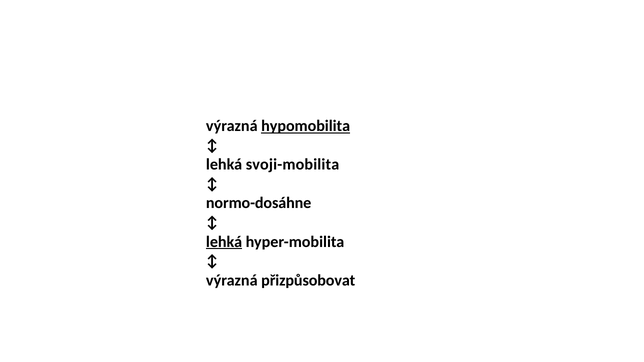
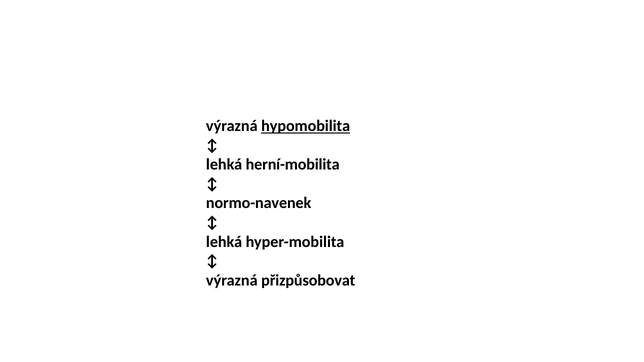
svoji-mobilita: svoji-mobilita -> herní-mobilita (293, 165)
normo-dosáhne: normo-dosáhne -> normo-navenek (259, 203)
lehká underline: present -> none (224, 242)
